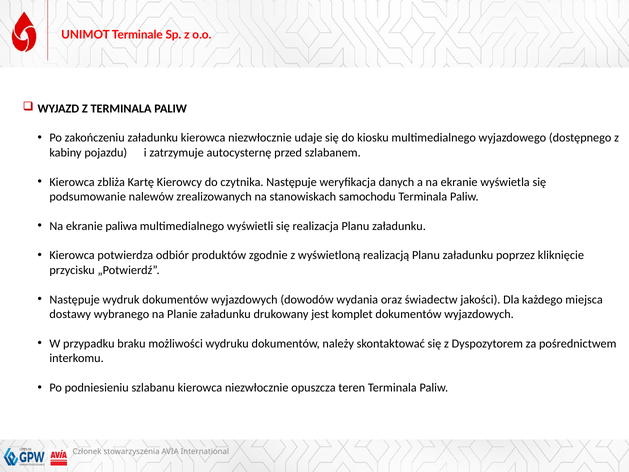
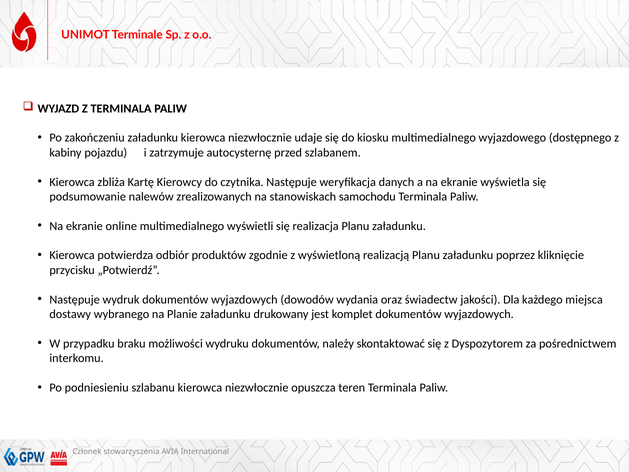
paliwa: paliwa -> online (121, 226)
